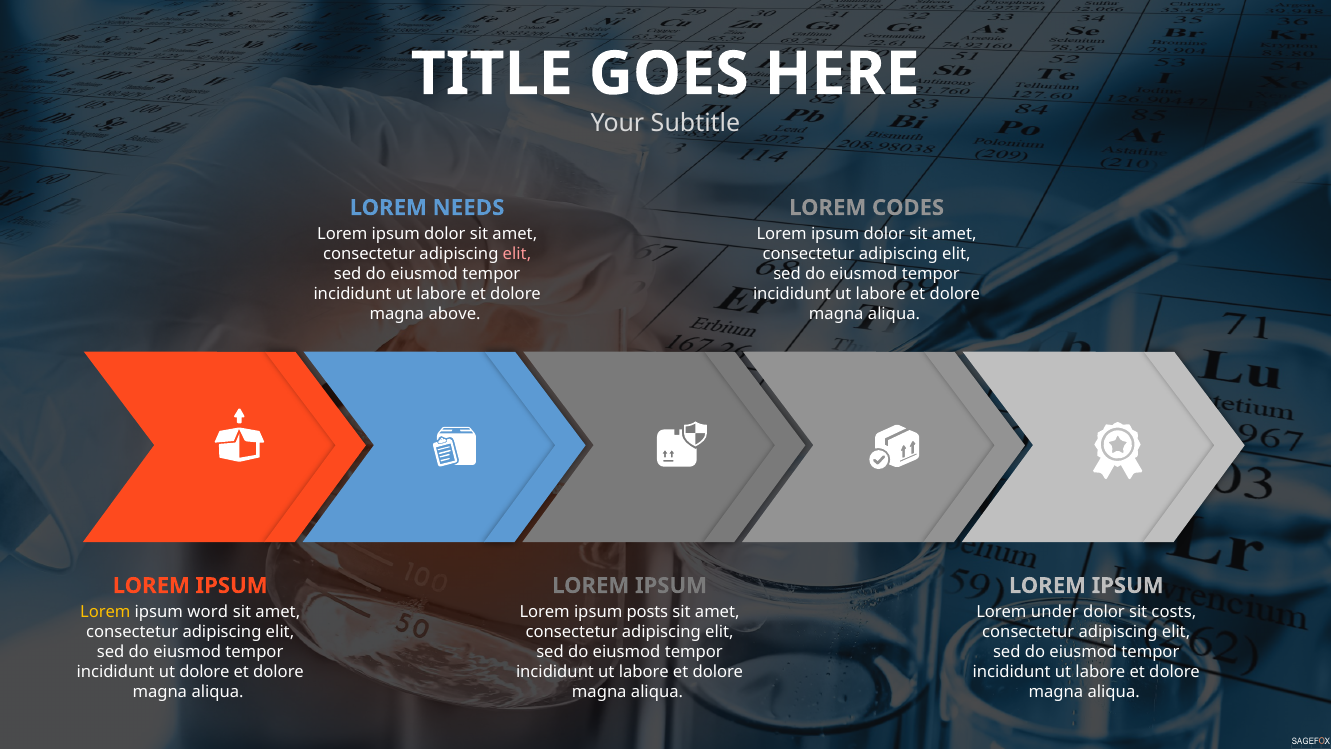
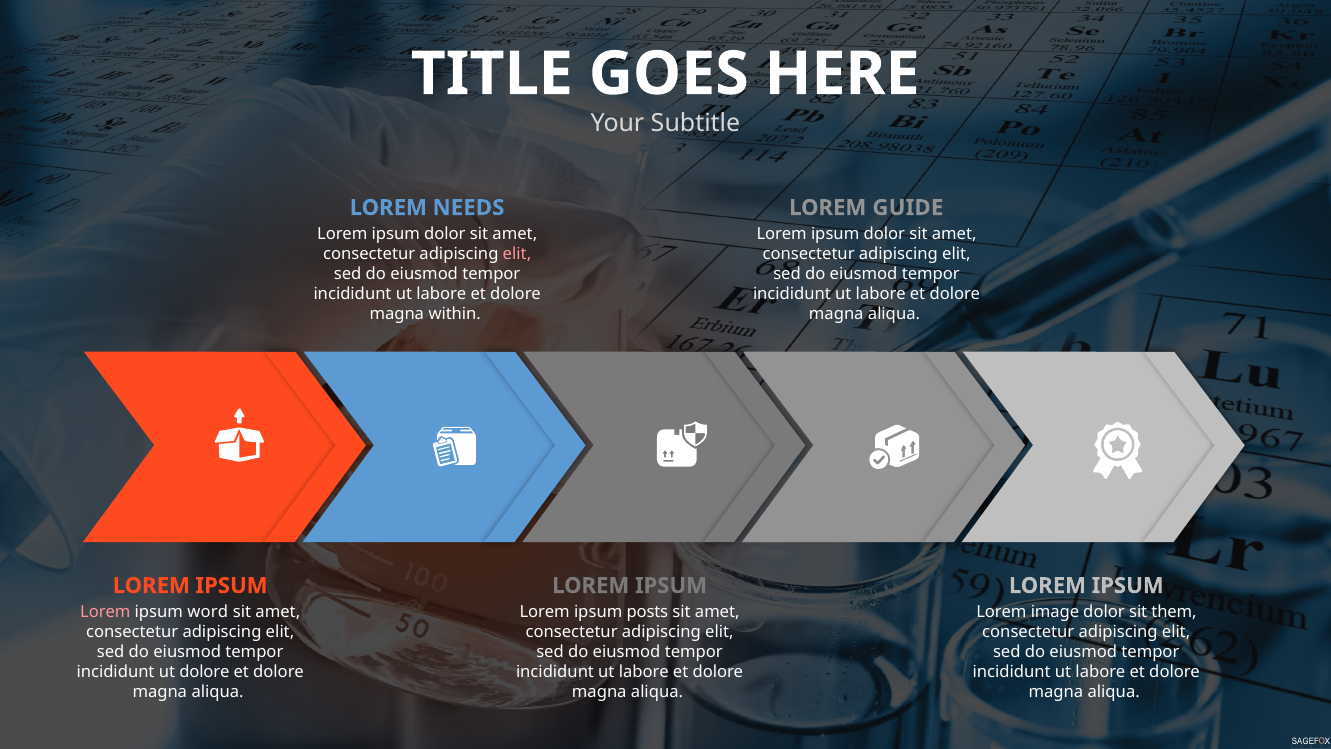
CODES: CODES -> GUIDE (908, 208)
above: above -> within (455, 314)
Lorem colour: yellow -> pink (105, 612)
under: under -> image (1055, 612)
costs: costs -> them (1174, 612)
